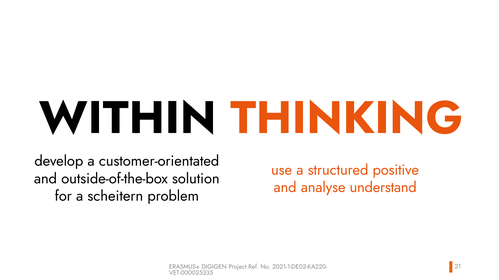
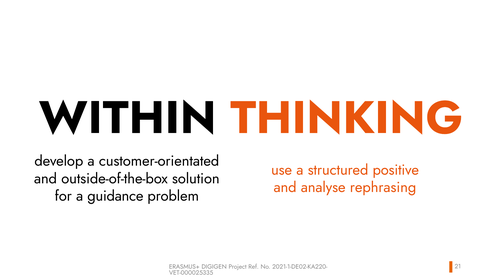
understand: understand -> rephrasing (383, 188)
scheitern: scheitern -> guidance (115, 196)
